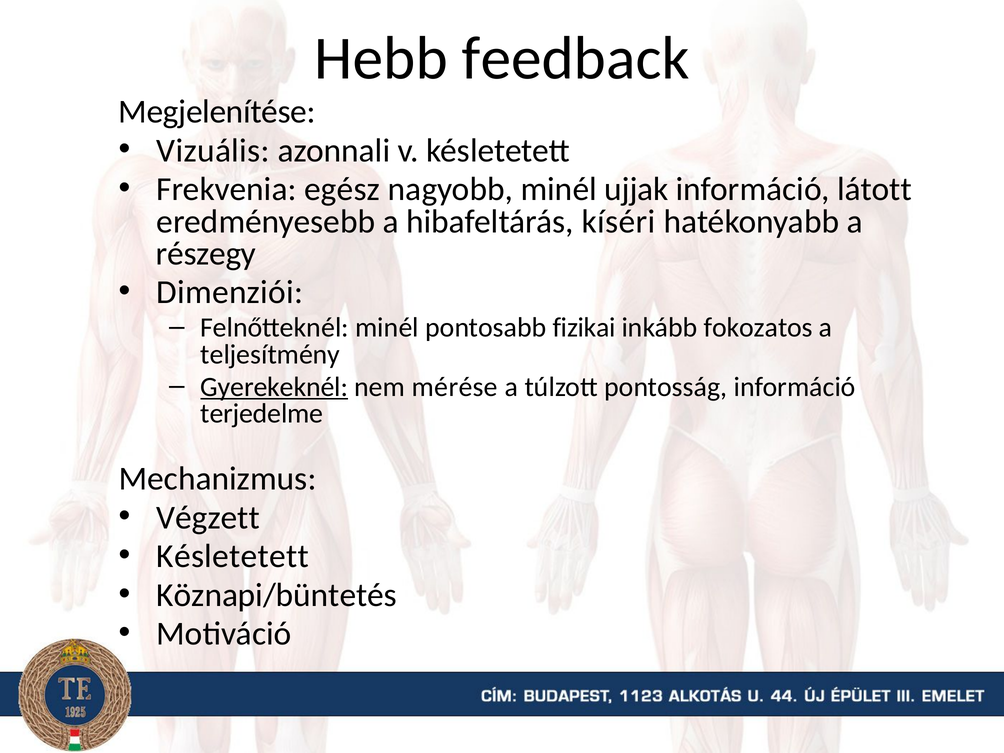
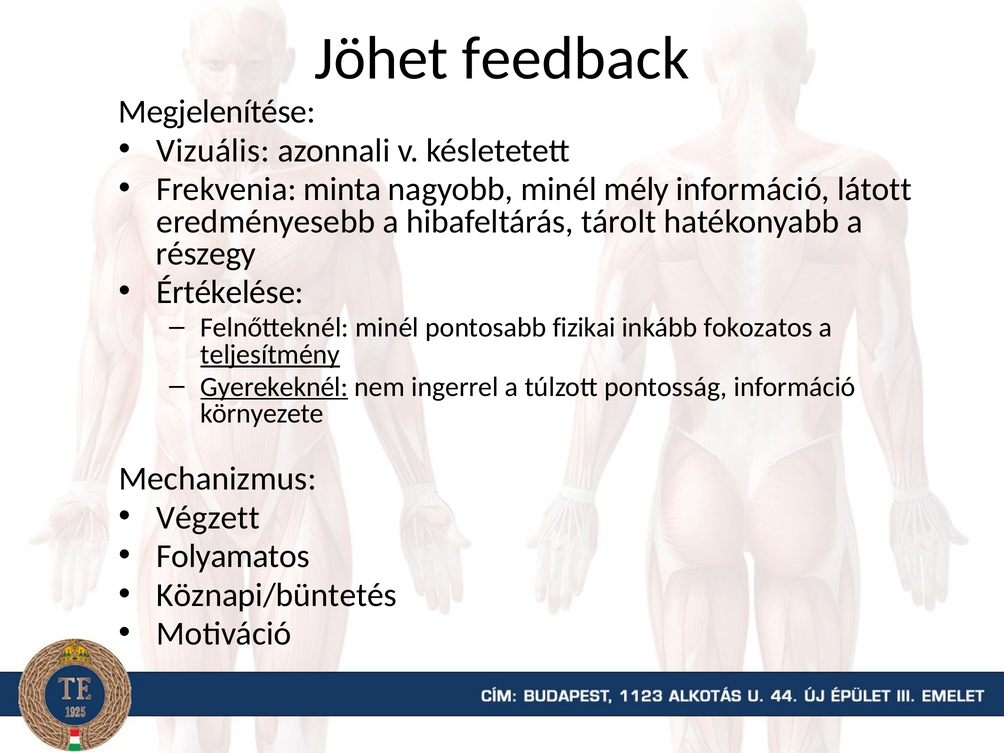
Hebb: Hebb -> Jöhet (381, 59)
egész: egész -> minta (342, 189)
ujjak: ujjak -> mély (636, 189)
kíséri: kíséri -> tárolt (619, 221)
Dimenziói: Dimenziói -> Értékelése (230, 292)
teljesítmény underline: none -> present (270, 354)
mérése: mérése -> ingerrel (455, 387)
terjedelme: terjedelme -> környezete (262, 414)
Késletetett: Késletetett -> Folyamatos (233, 556)
